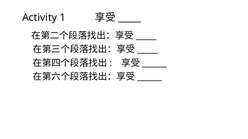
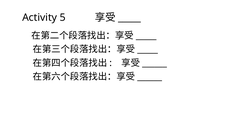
1: 1 -> 5 (63, 18)
